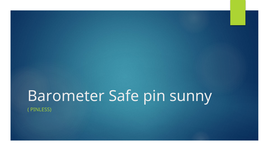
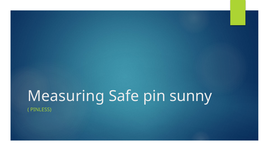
Barometer: Barometer -> Measuring (66, 96)
